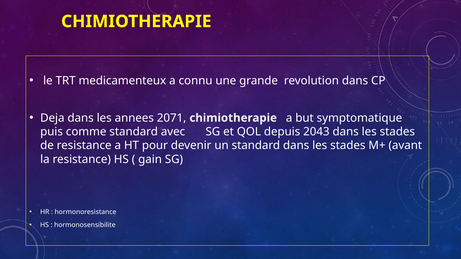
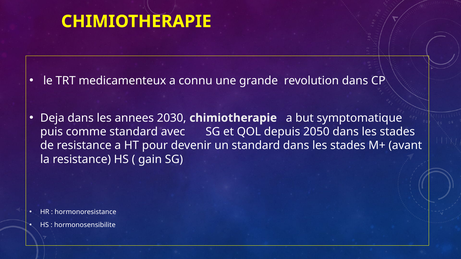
2071: 2071 -> 2030 (172, 118)
2043: 2043 -> 2050 (316, 132)
